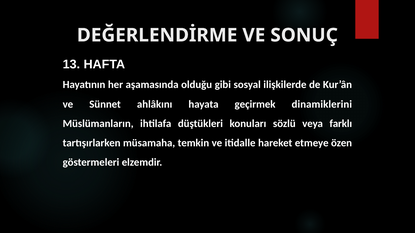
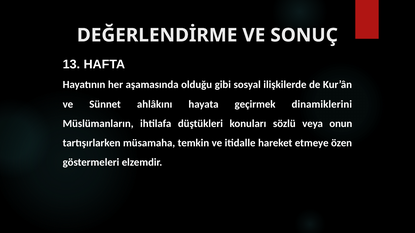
farklı: farklı -> onun (341, 124)
